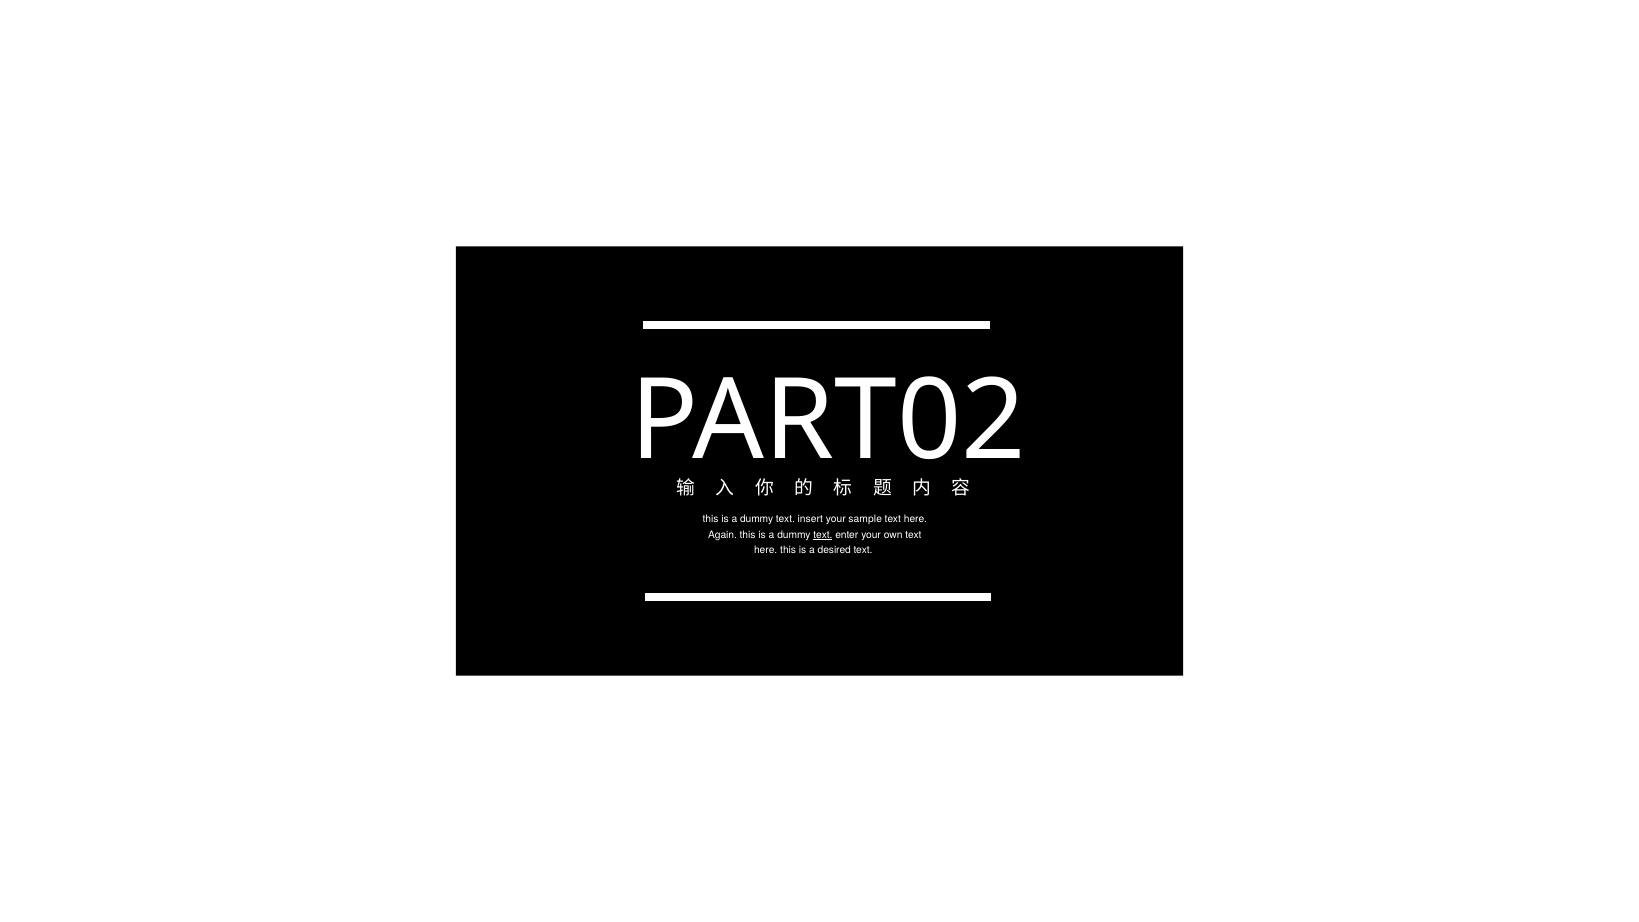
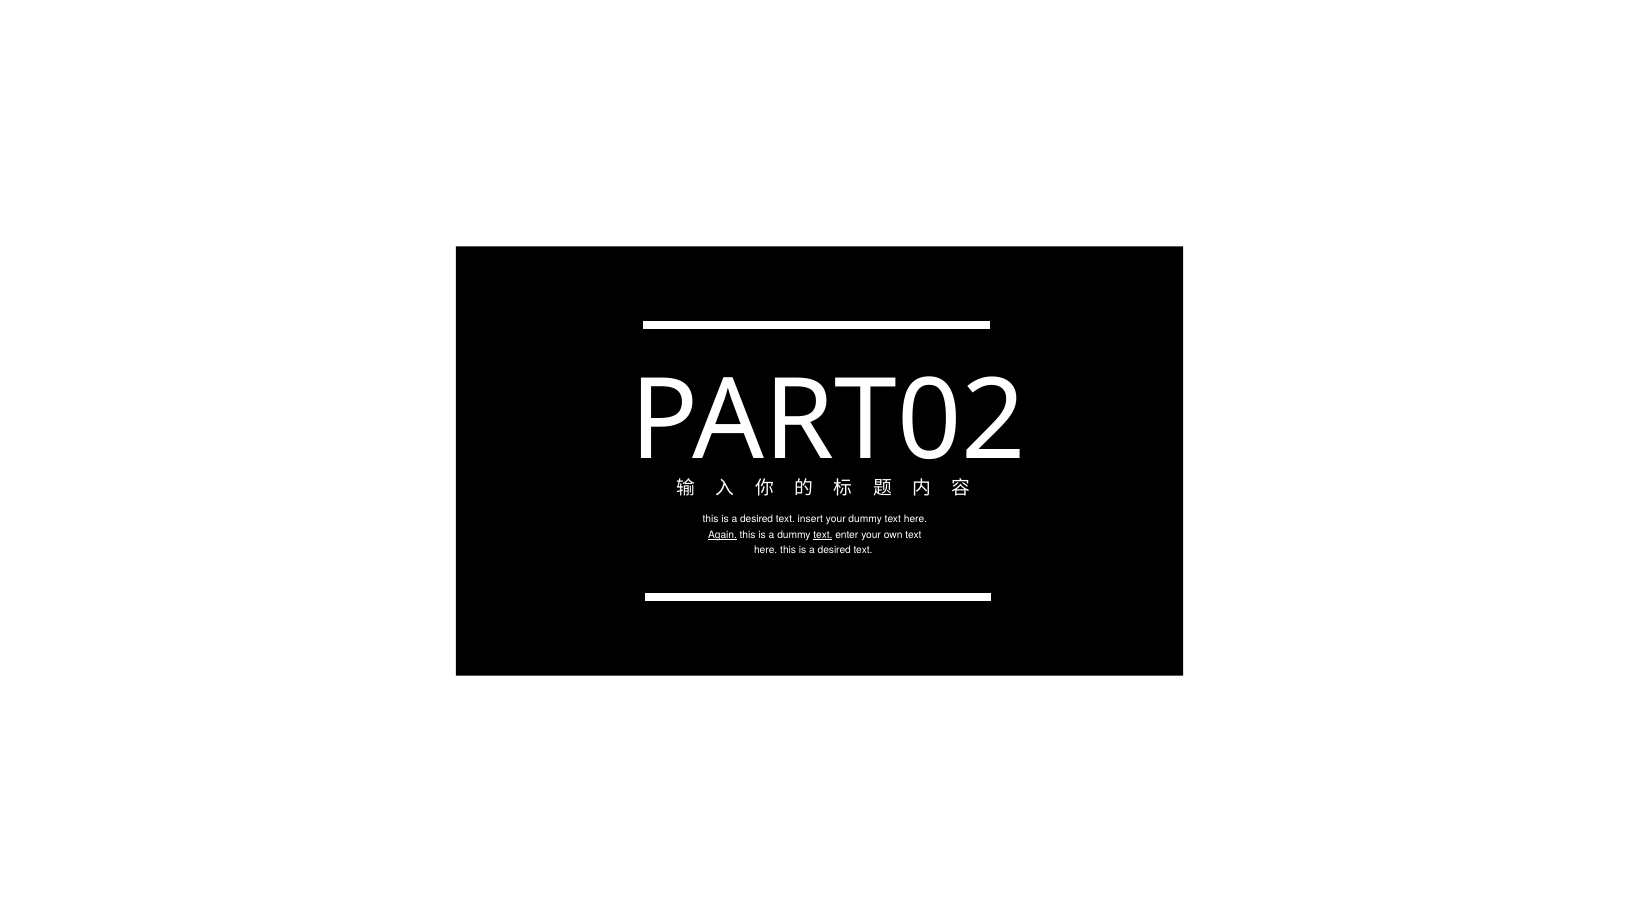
dummy: dummy -> desired (757, 519)
your sample: sample -> dummy (865, 519)
Again underline: none -> present (723, 535)
